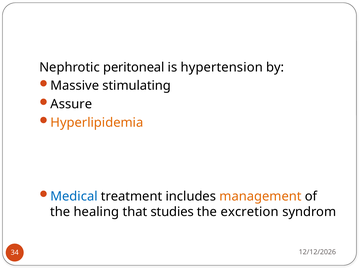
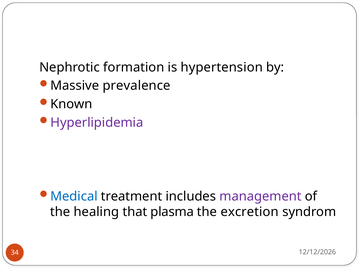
peritoneal: peritoneal -> formation (134, 67)
stimulating: stimulating -> prevalence (137, 86)
Assure: Assure -> Known (71, 104)
Hyperlipidemia colour: orange -> purple (97, 123)
management colour: orange -> purple (260, 196)
studies: studies -> plasma (172, 212)
